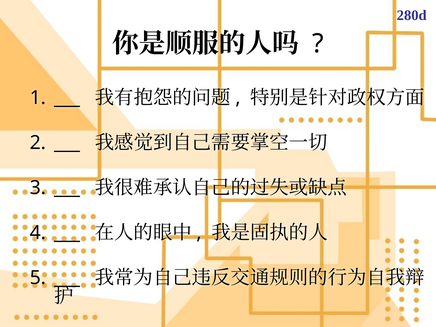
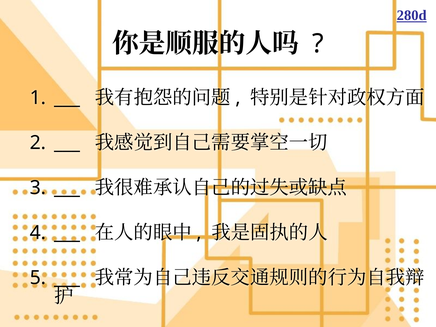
280d underline: none -> present (412, 16)
